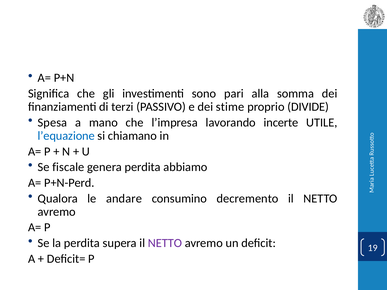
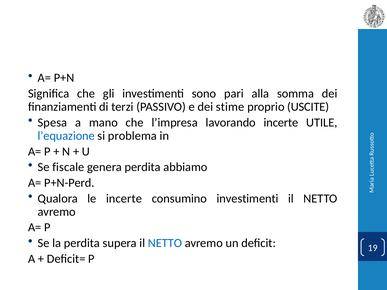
DIVIDE: DIVIDE -> USCITE (308, 107)
chiamano: chiamano -> problema (132, 136)
le andare: andare -> incerte (124, 199)
consumino decremento: decremento -> investimenti (248, 199)
NETTO colour: purple -> blue (165, 243)
